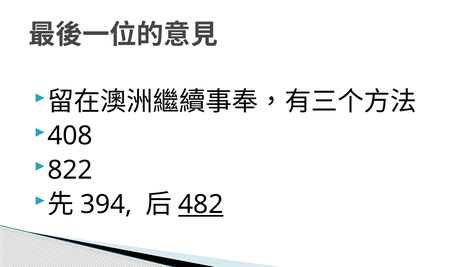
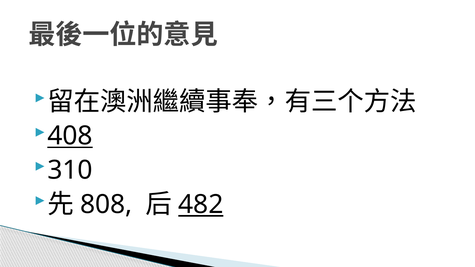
408 underline: none -> present (70, 136)
822: 822 -> 310 (70, 170)
394: 394 -> 808 (106, 205)
